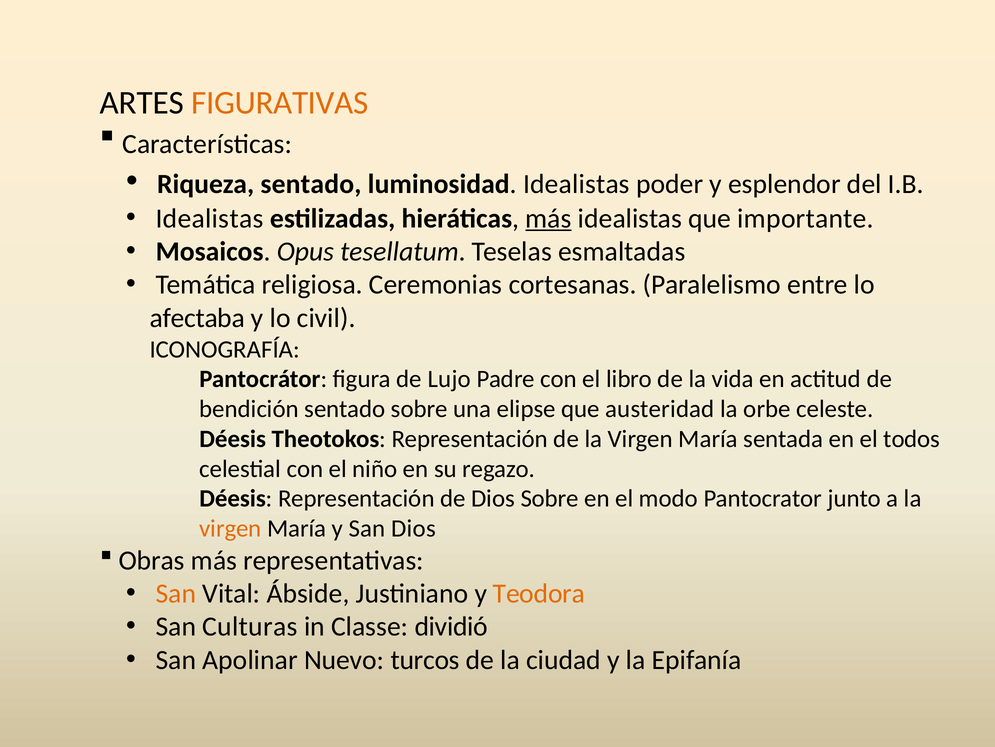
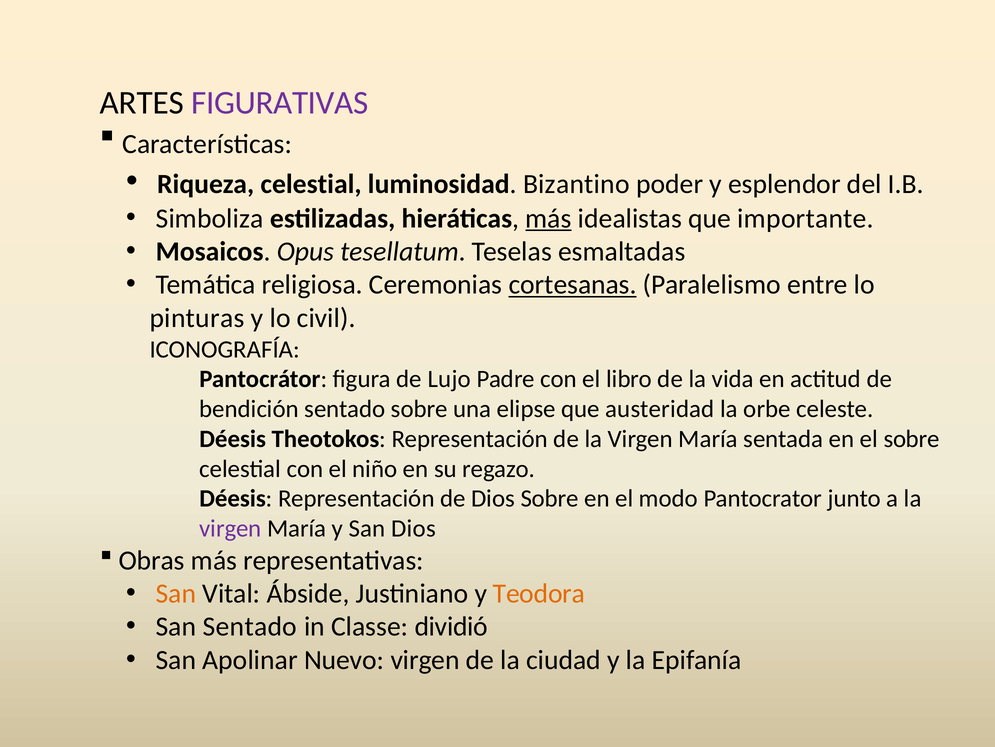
FIGURATIVAS colour: orange -> purple (280, 102)
Riqueza sentado: sentado -> celestial (311, 184)
luminosidad Idealistas: Idealistas -> Bizantino (576, 184)
Idealistas: Idealistas -> Simboliza (210, 218)
cortesanas underline: none -> present (573, 285)
afectaba: afectaba -> pinturas (197, 318)
el todos: todos -> sobre (912, 439)
virgen colour: orange -> purple (230, 528)
San Culturas: Culturas -> Sentado (250, 626)
Nuevo turcos: turcos -> virgen (425, 659)
